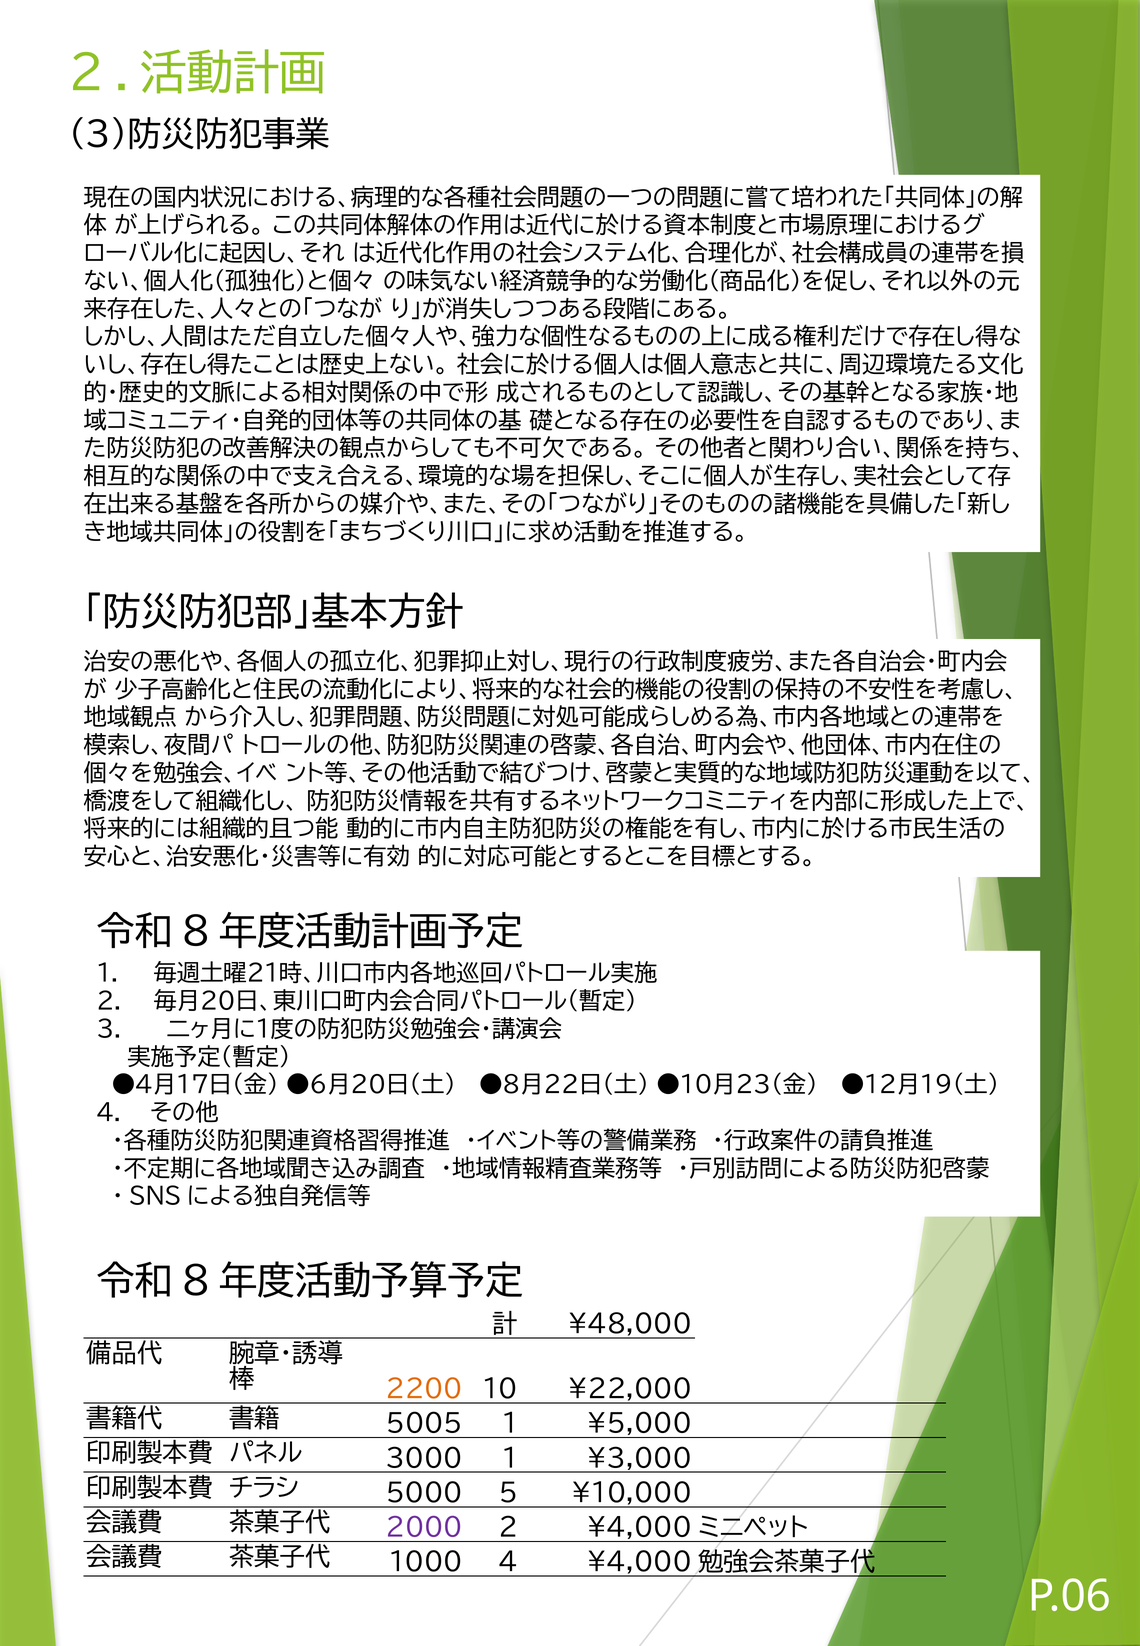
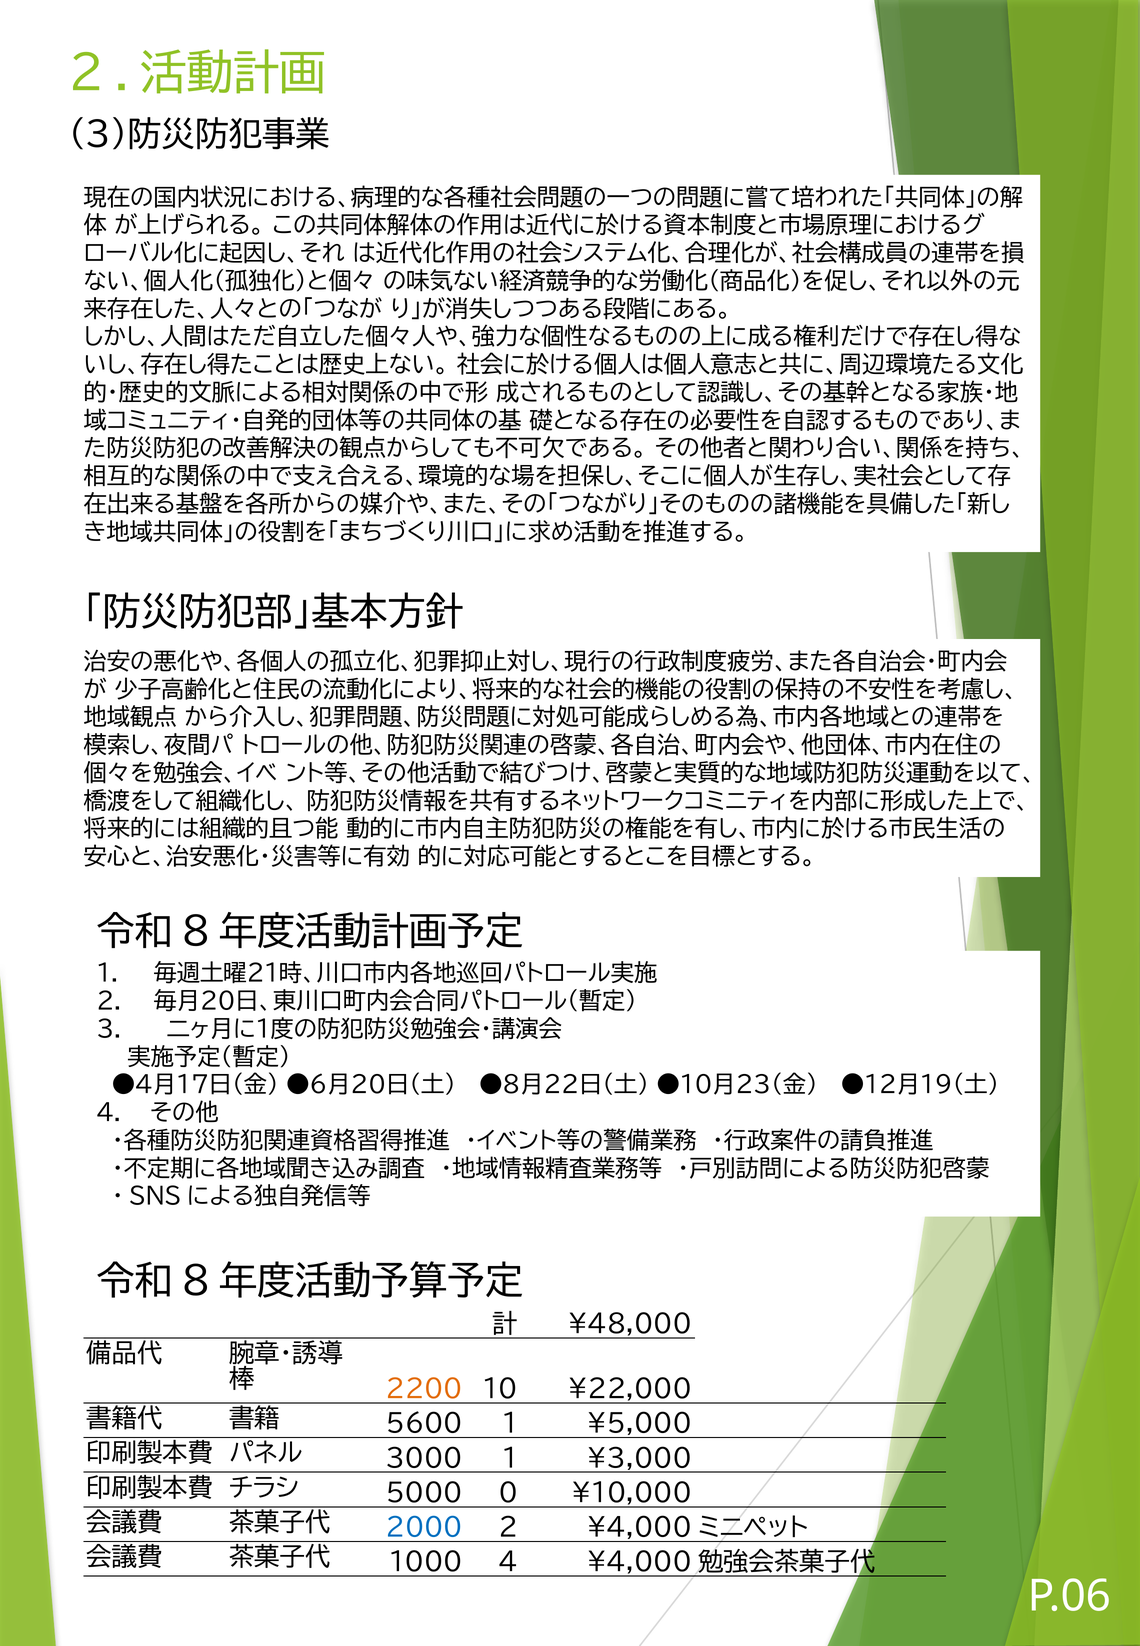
5005: 5005 -> 5600 (424, 1425)
5: 5 -> 0 (508, 1494)
2000 colour: purple -> blue (424, 1529)
